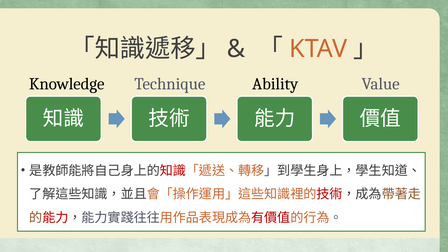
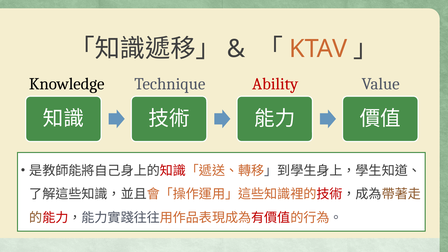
Ability colour: black -> red (275, 84)
